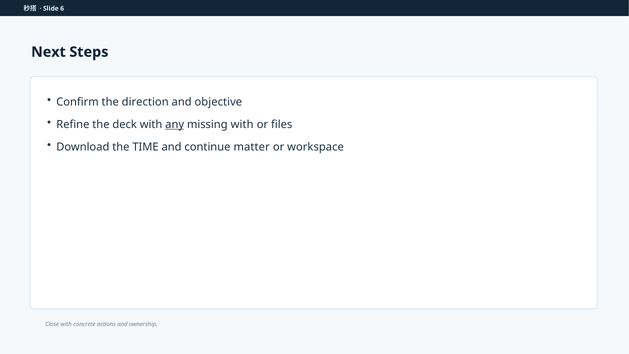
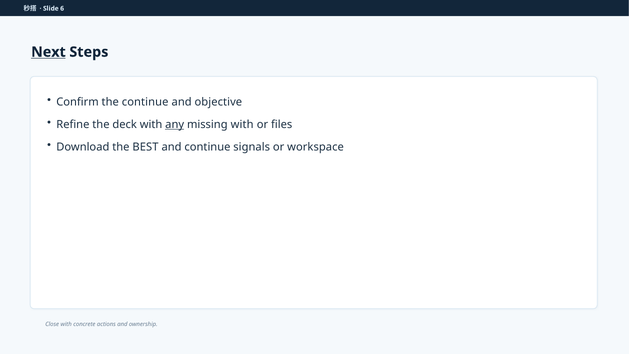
Next underline: none -> present (48, 52)
the direction: direction -> continue (145, 102)
TIME: TIME -> BEST (145, 147)
matter: matter -> signals (252, 147)
